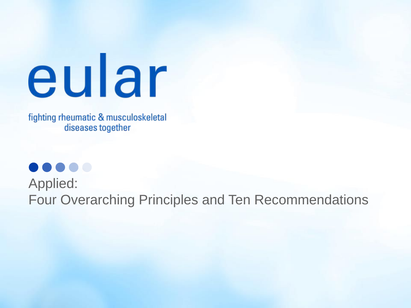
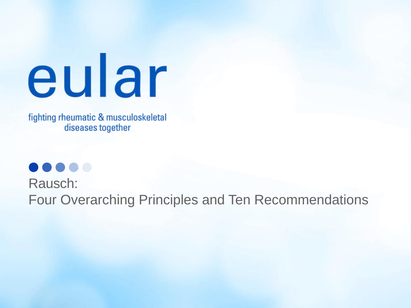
Applied: Applied -> Rausch (53, 184)
